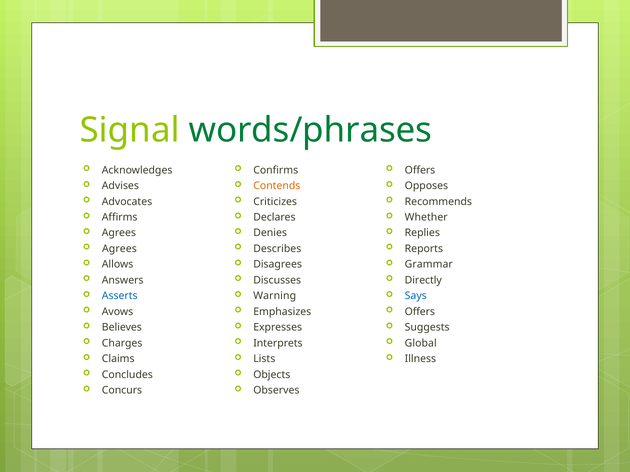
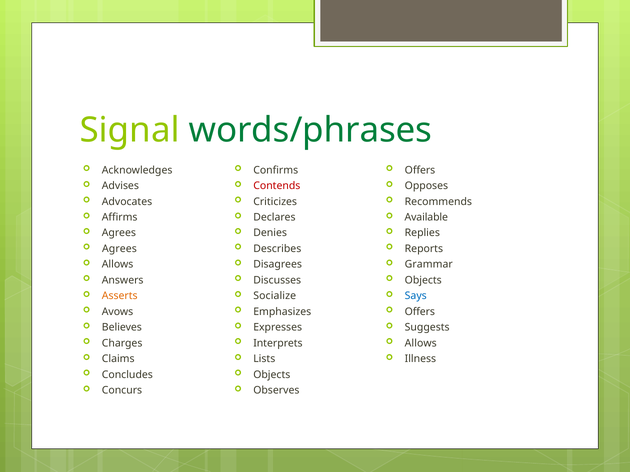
Contends colour: orange -> red (277, 186)
Whether: Whether -> Available (426, 218)
Directly: Directly -> Objects (423, 281)
Asserts colour: blue -> orange (120, 296)
Warning: Warning -> Socialize (275, 296)
Global: Global -> Allows (421, 344)
